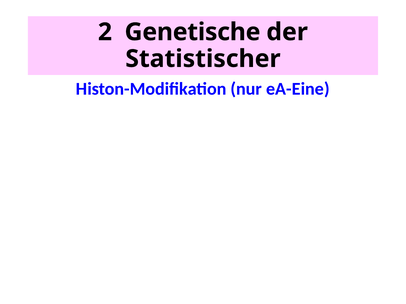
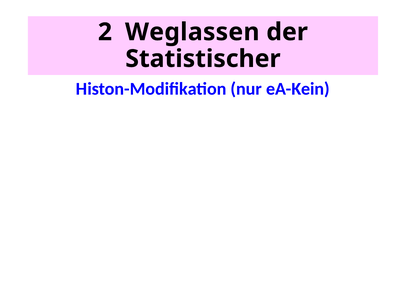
Genetische: Genetische -> Weglassen (192, 32)
eA-Eine: eA-Eine -> eA-Kein (298, 89)
